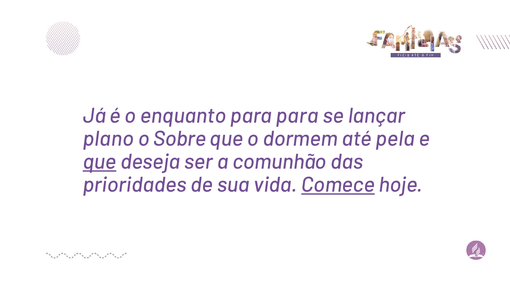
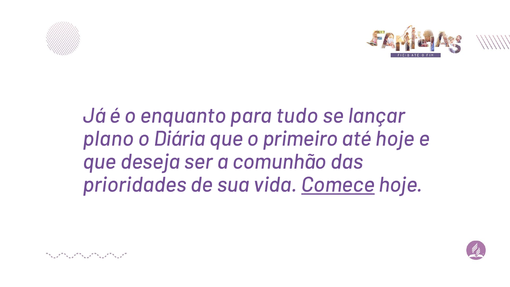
para para: para -> tudo (297, 116)
Sobre: Sobre -> Diária (180, 139)
dormem: dormem -> primeiro (300, 139)
até pela: pela -> hoje (395, 139)
que underline: present -> none (100, 162)
